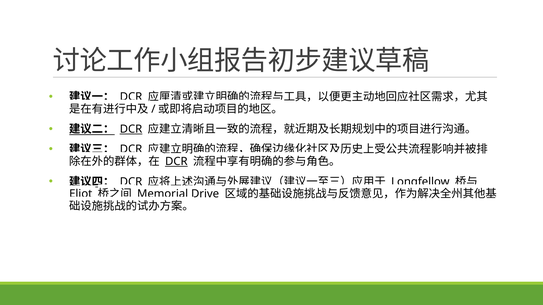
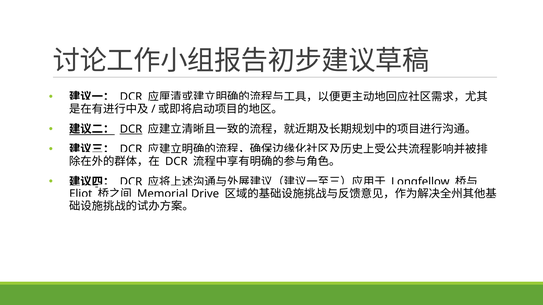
DCR underline: present -> none (176, 162)
